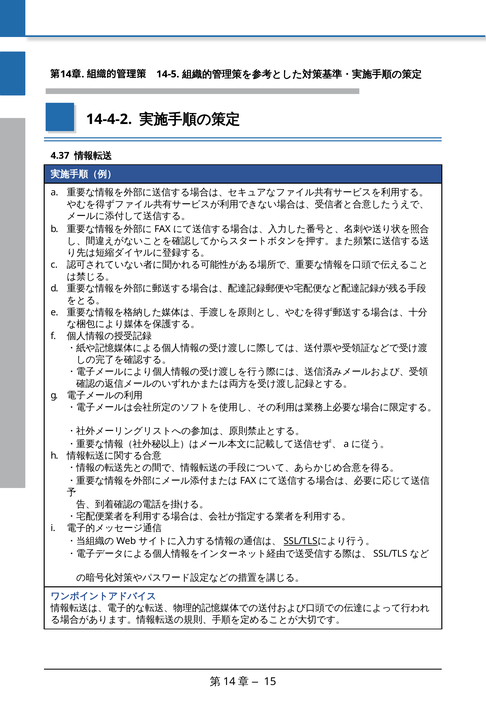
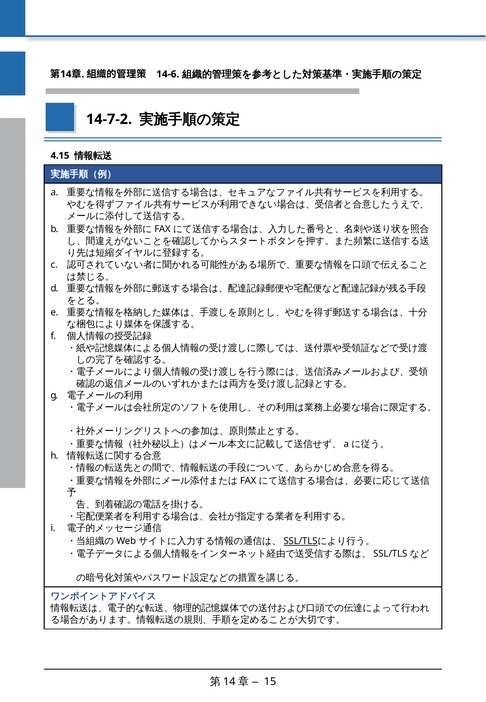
14-5: 14-5 -> 14-6 (168, 74)
14-4-2: 14-4-2 -> 14-7-2 (109, 119)
4.37: 4.37 -> 4.15 (60, 156)
